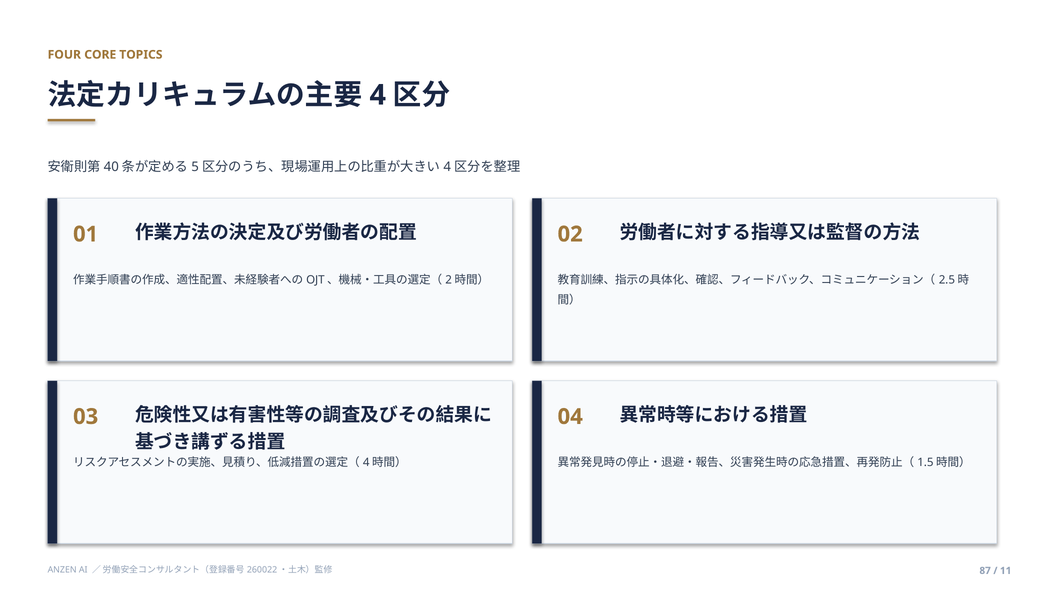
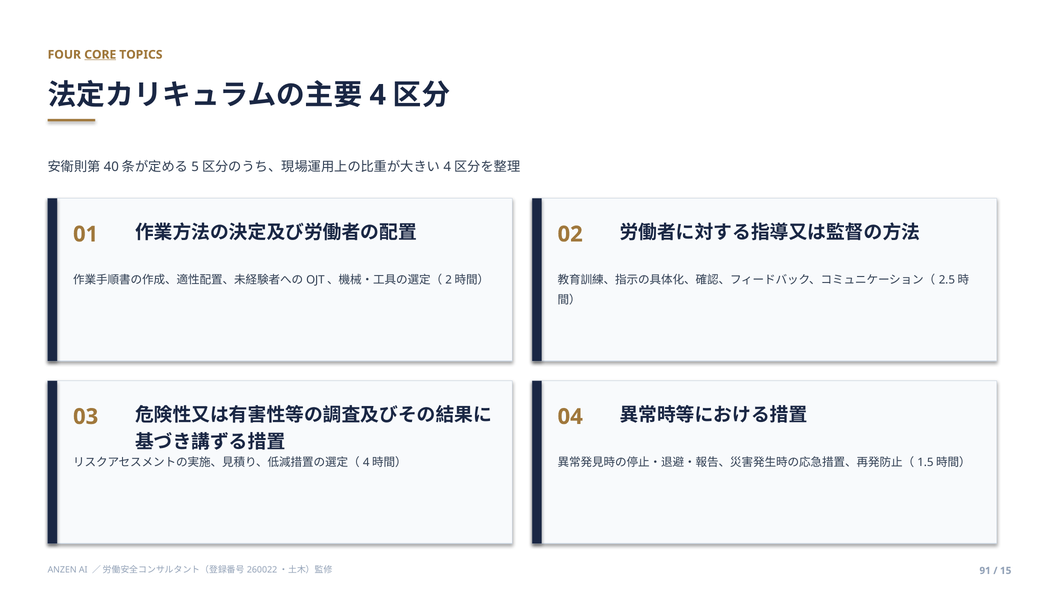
CORE underline: none -> present (100, 55)
87: 87 -> 91 (985, 571)
11: 11 -> 15 (1006, 571)
